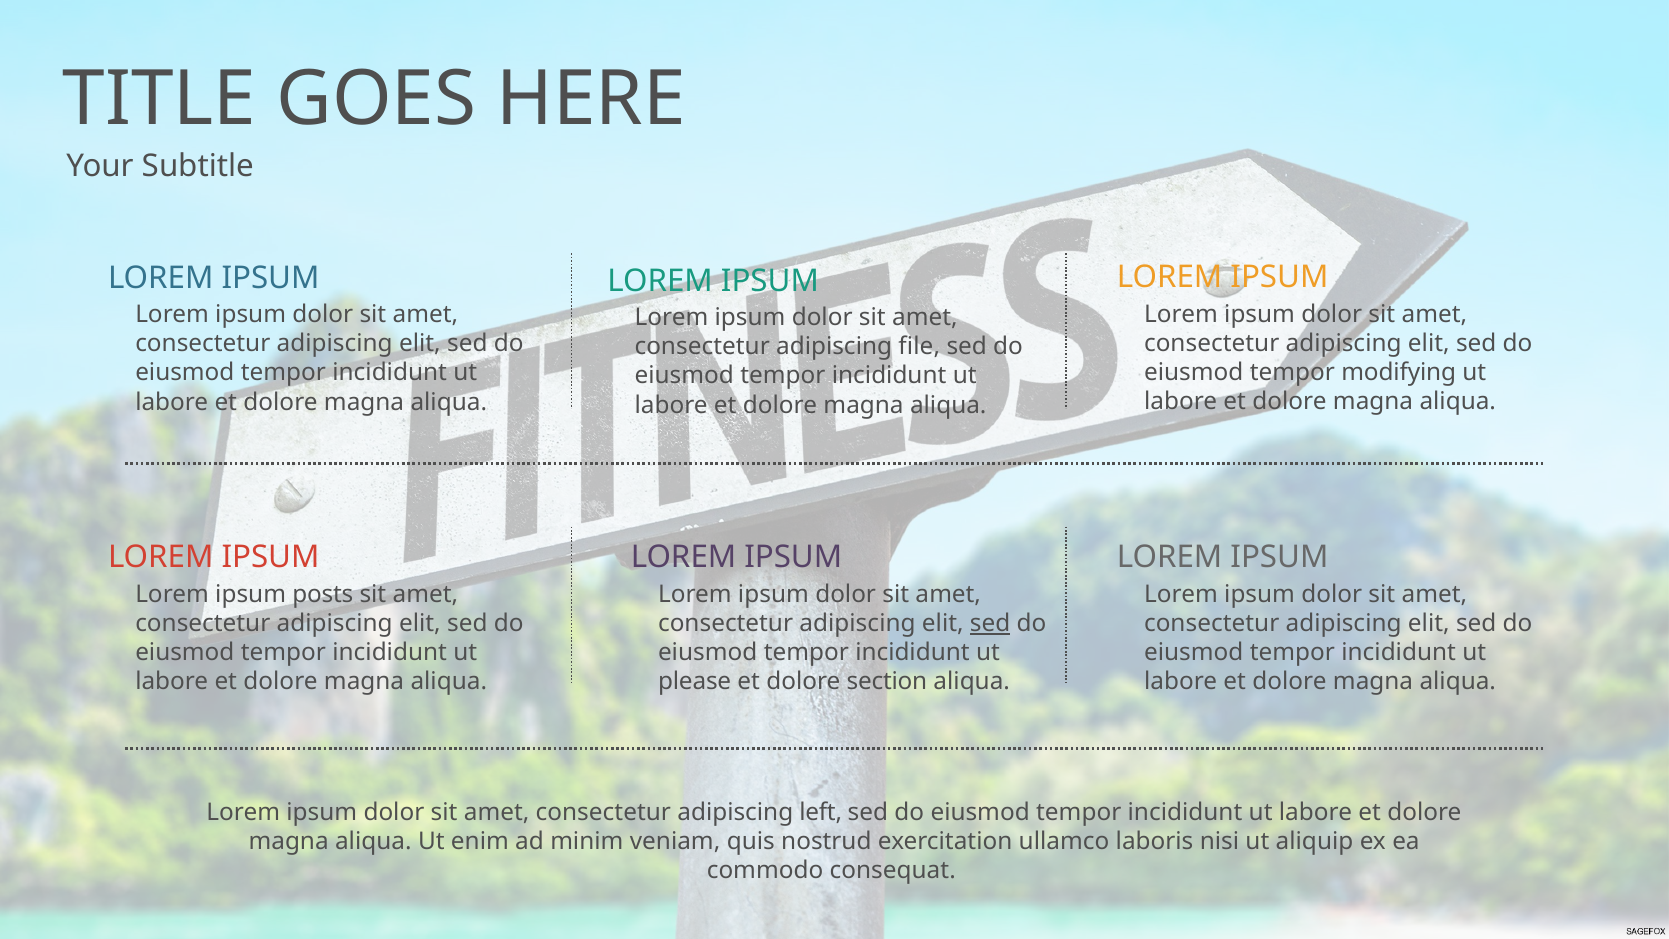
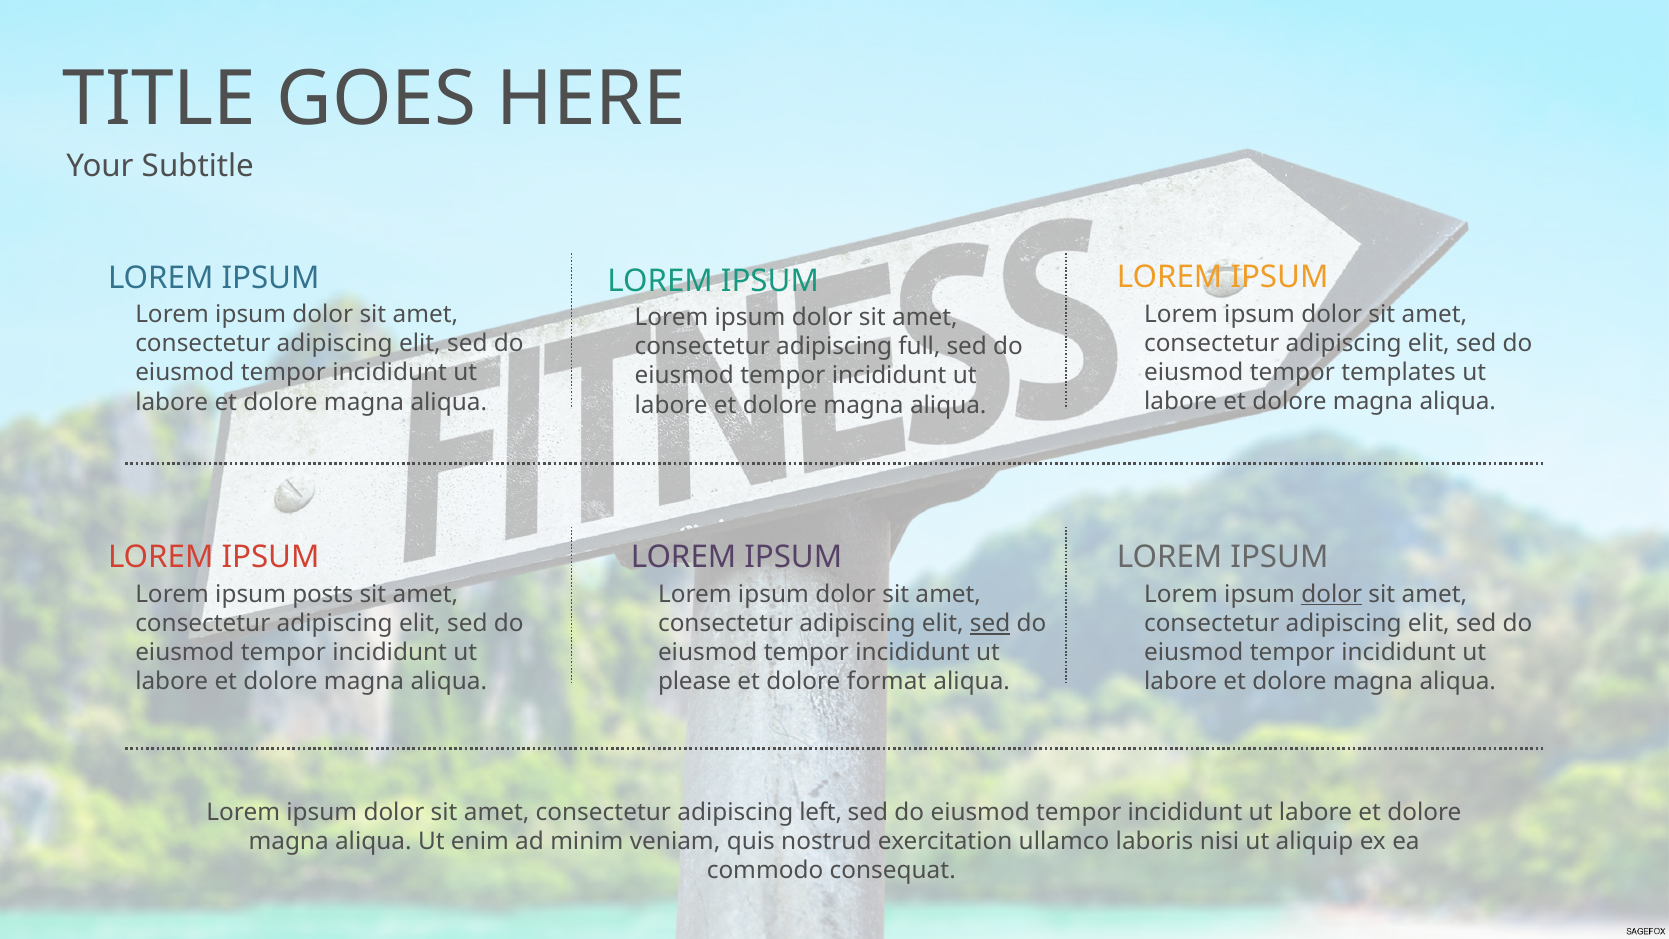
file: file -> full (919, 346)
modifying: modifying -> templates (1399, 372)
dolor underline: none -> present (1332, 594)
section: section -> format (887, 682)
